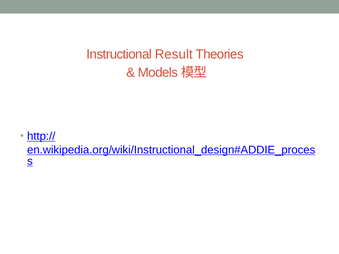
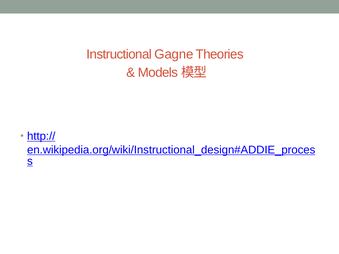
Result: Result -> Gagne (174, 54)
